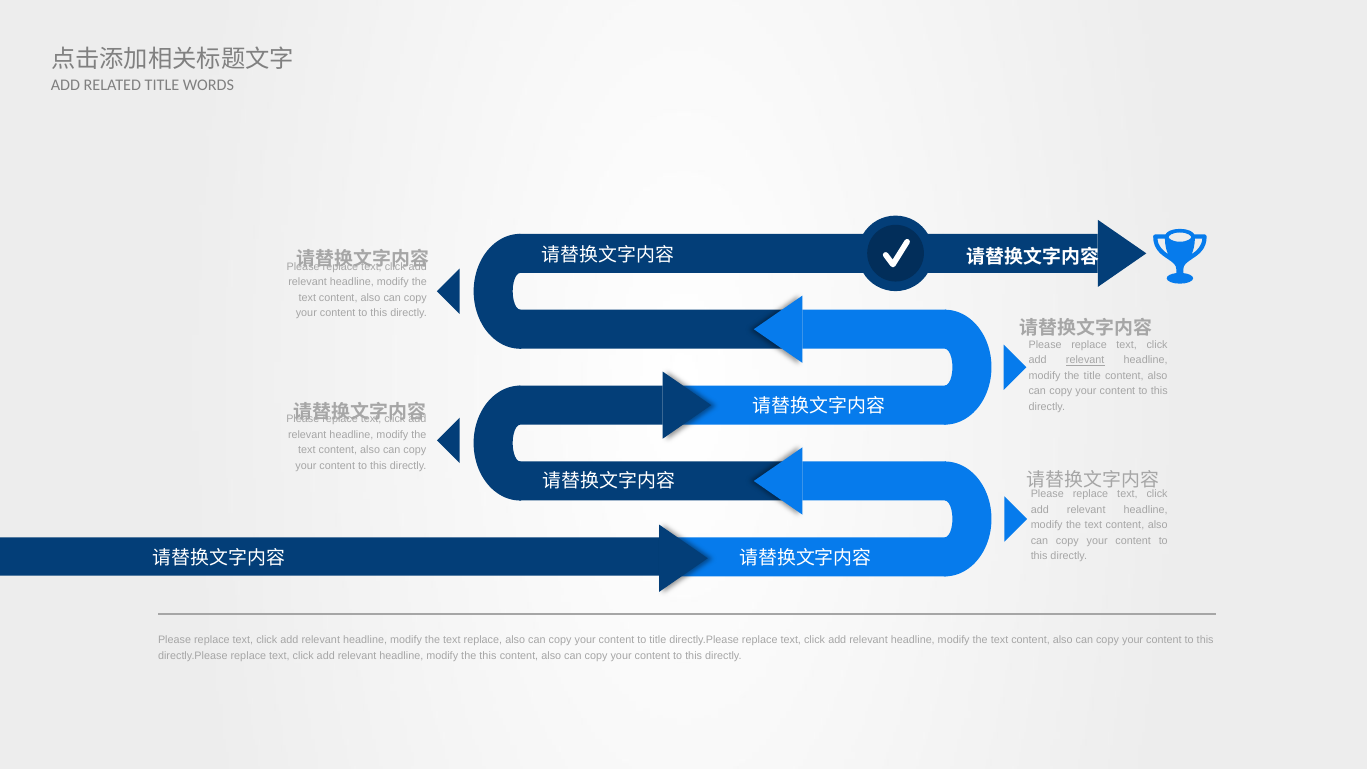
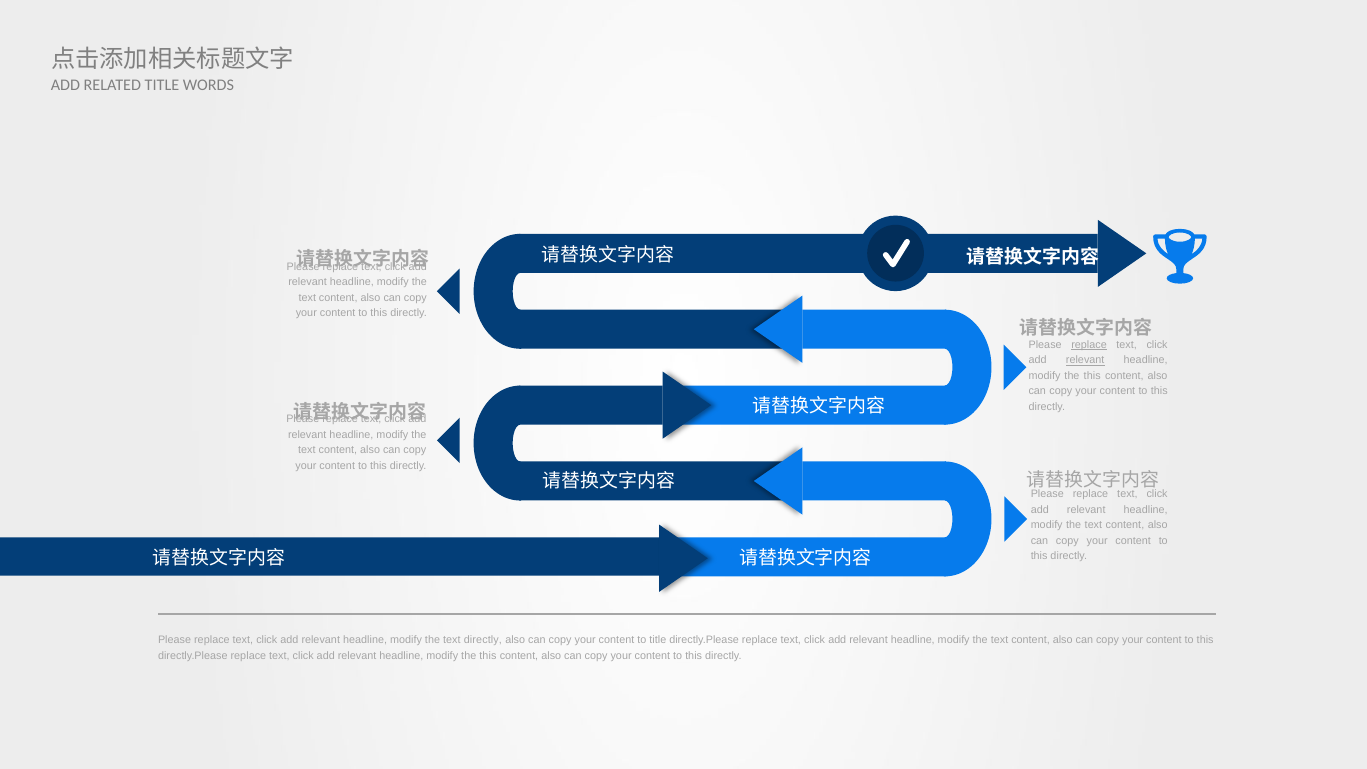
replace underline: none -> present (1089, 345)
title: title -> this (1092, 376)
text replace: replace -> directly (483, 640)
